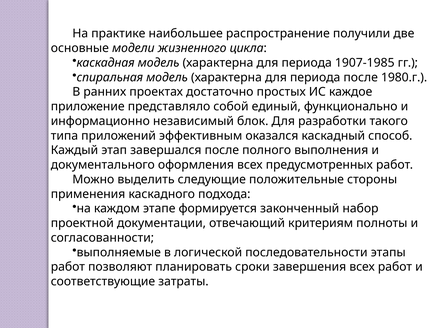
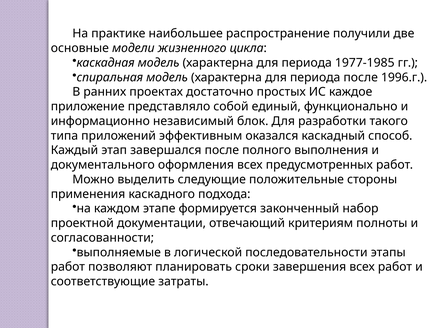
1907-1985: 1907-1985 -> 1977-1985 (365, 63)
1980.г: 1980.г -> 1996.г (404, 77)
